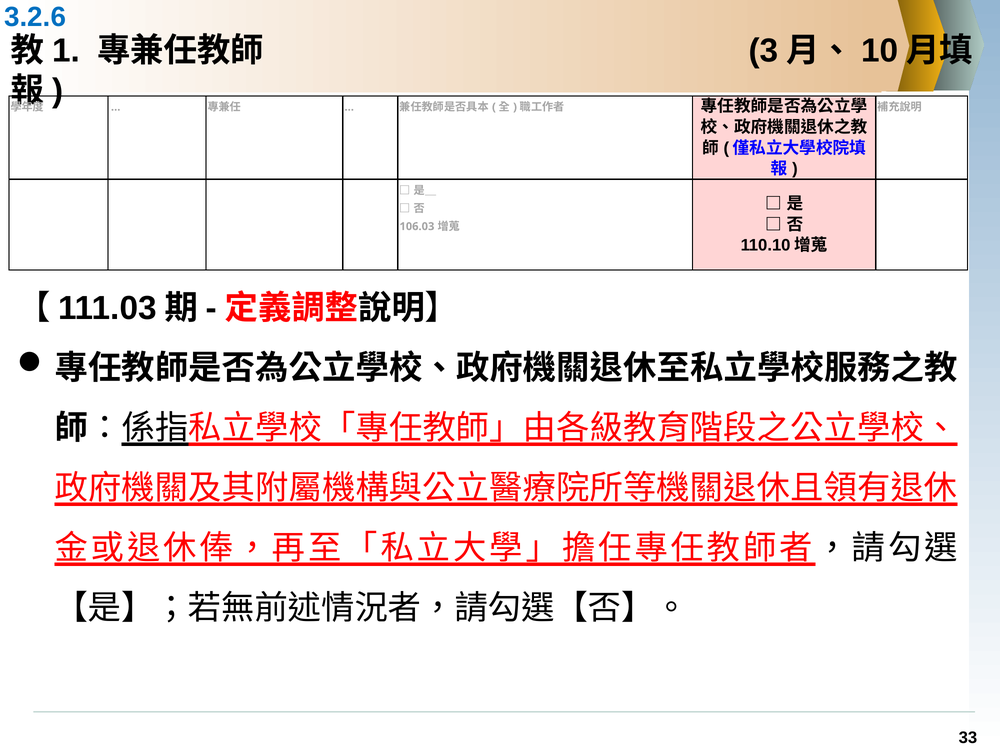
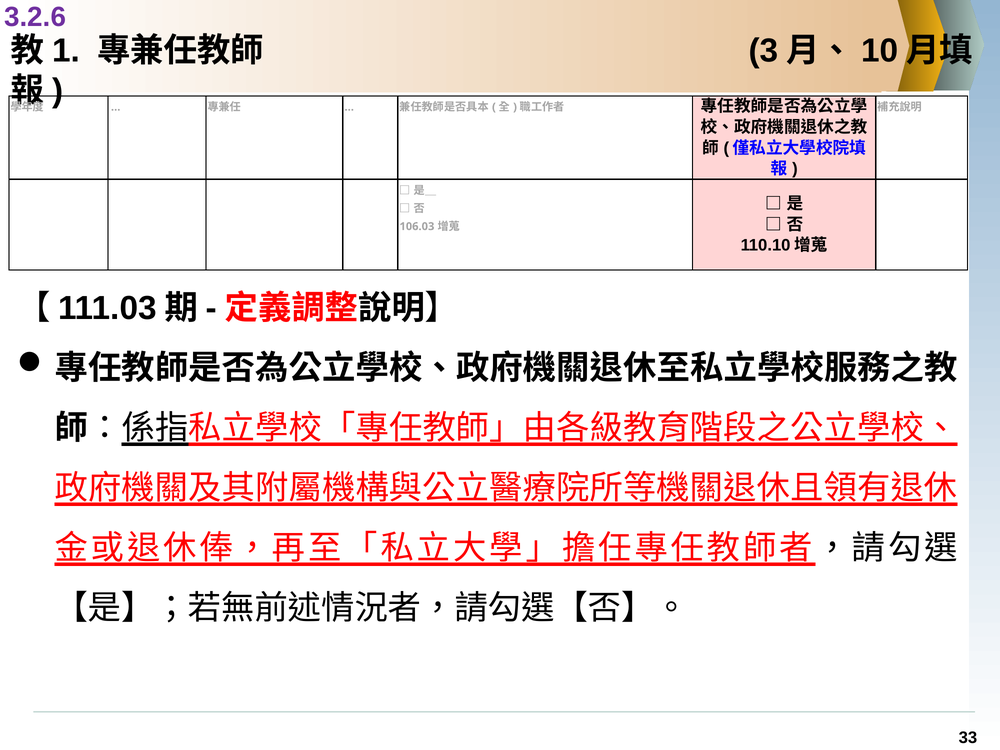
3.2.6 colour: blue -> purple (35, 17)
